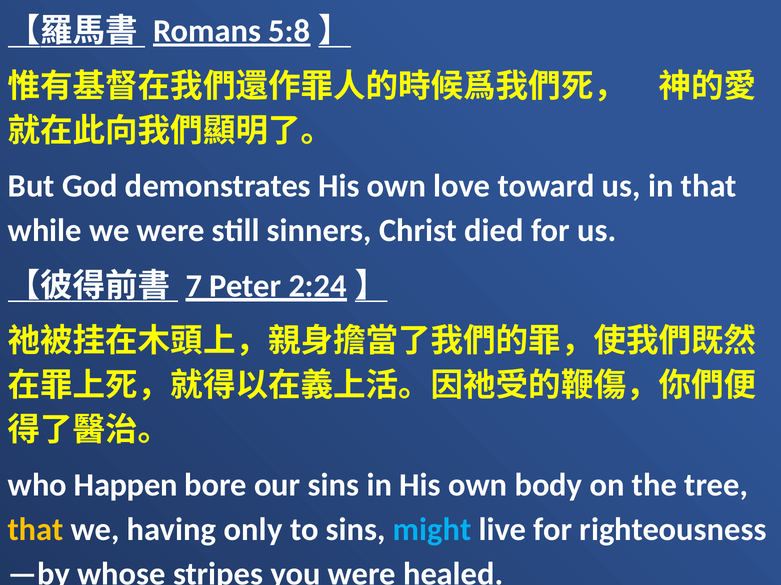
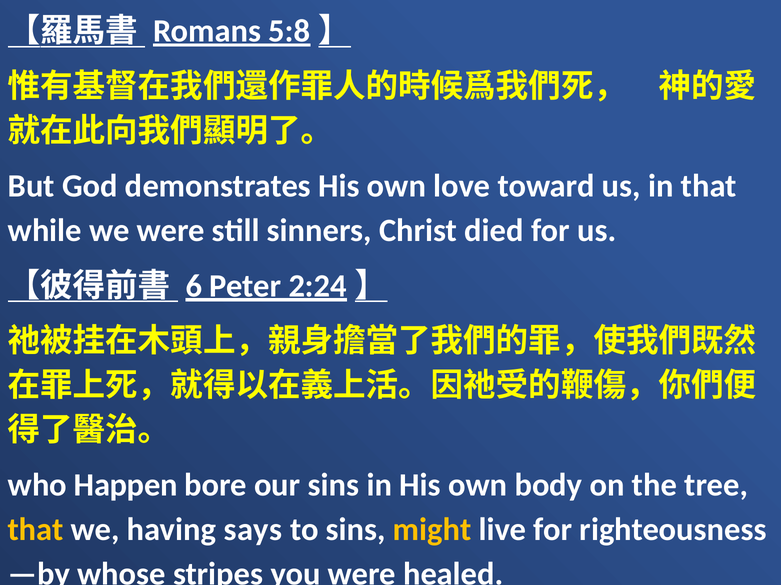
7: 7 -> 6 (194, 286)
only: only -> says (253, 530)
might colour: light blue -> yellow (432, 530)
